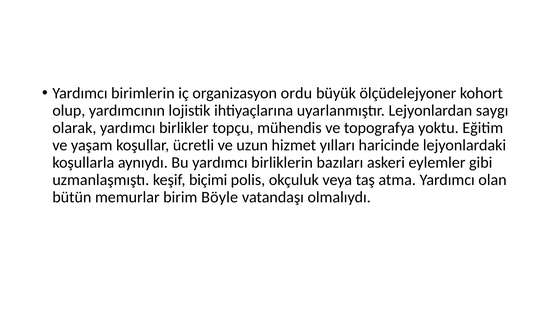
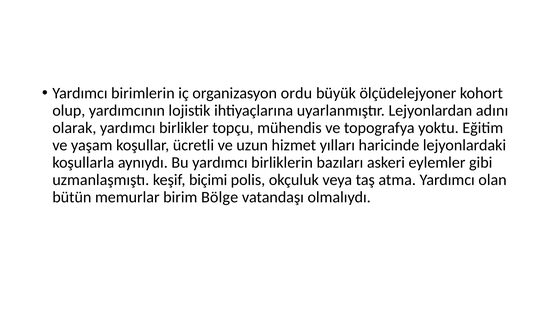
saygı: saygı -> adını (492, 110)
Böyle: Böyle -> Bölge (220, 197)
